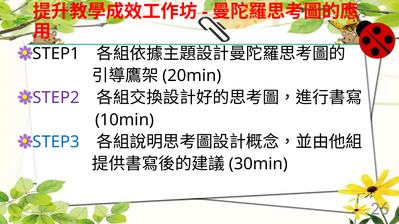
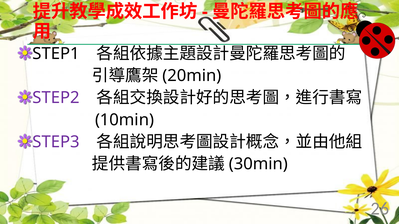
STEP3 colour: blue -> purple (56, 142)
